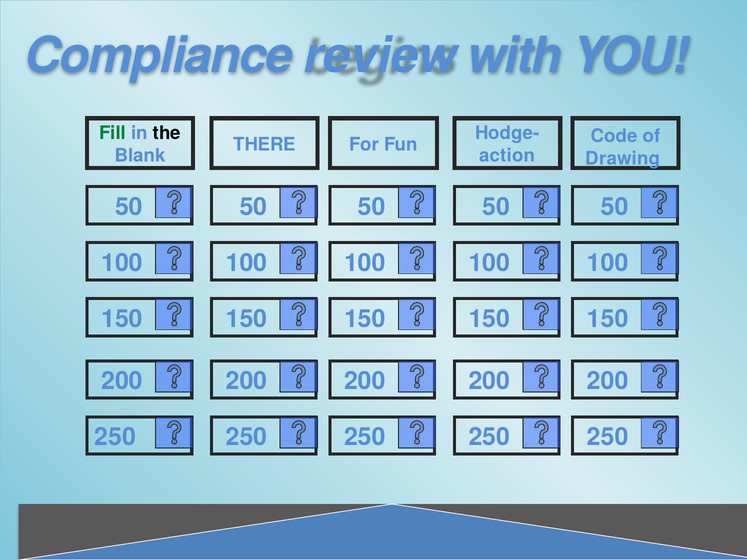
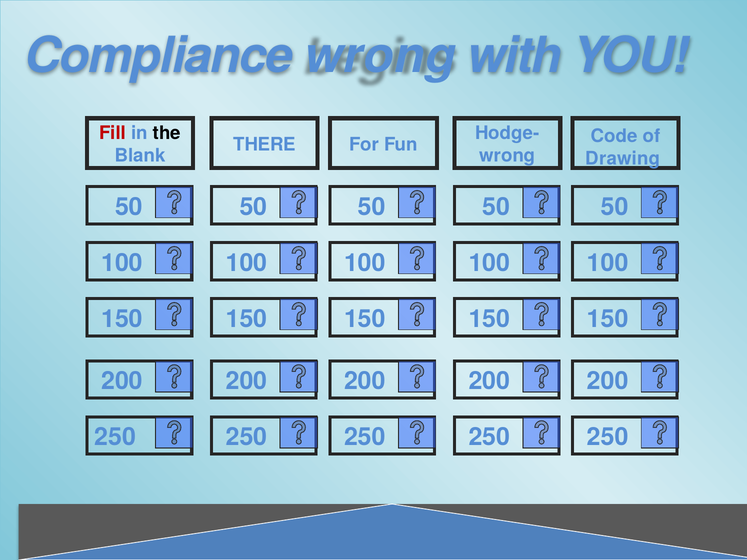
Compliance review: review -> wrong (380, 56)
Fill colour: green -> red (112, 133)
action: action -> wrong (507, 156)
